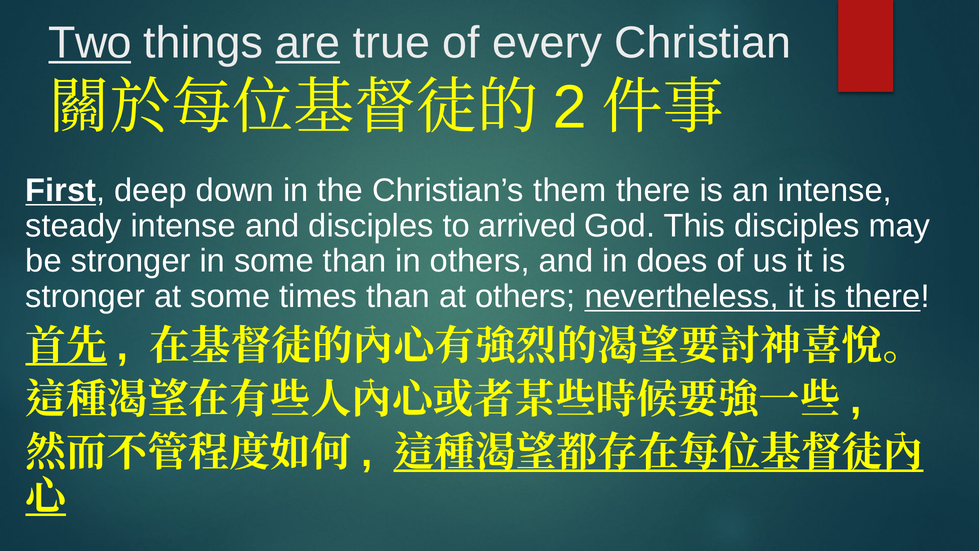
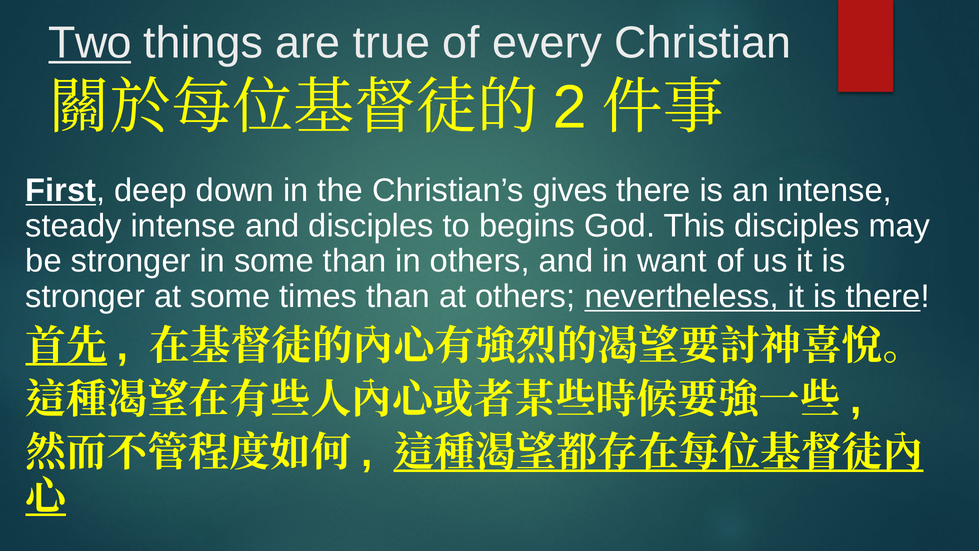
are underline: present -> none (308, 43)
them: them -> gives (570, 190)
arrived: arrived -> begins (527, 226)
does: does -> want (672, 261)
